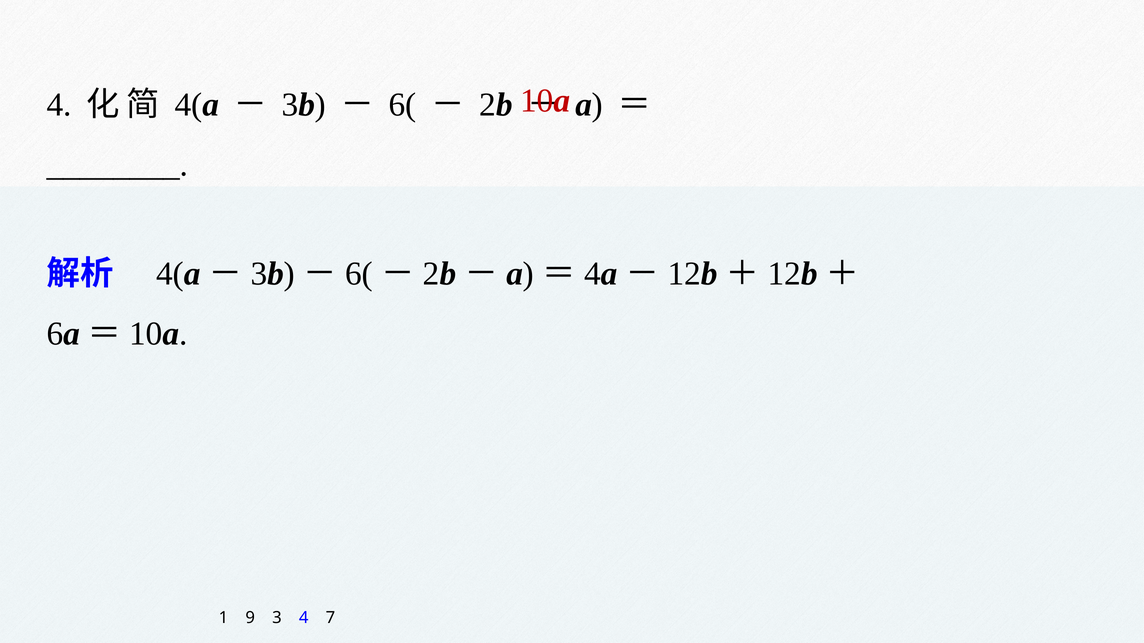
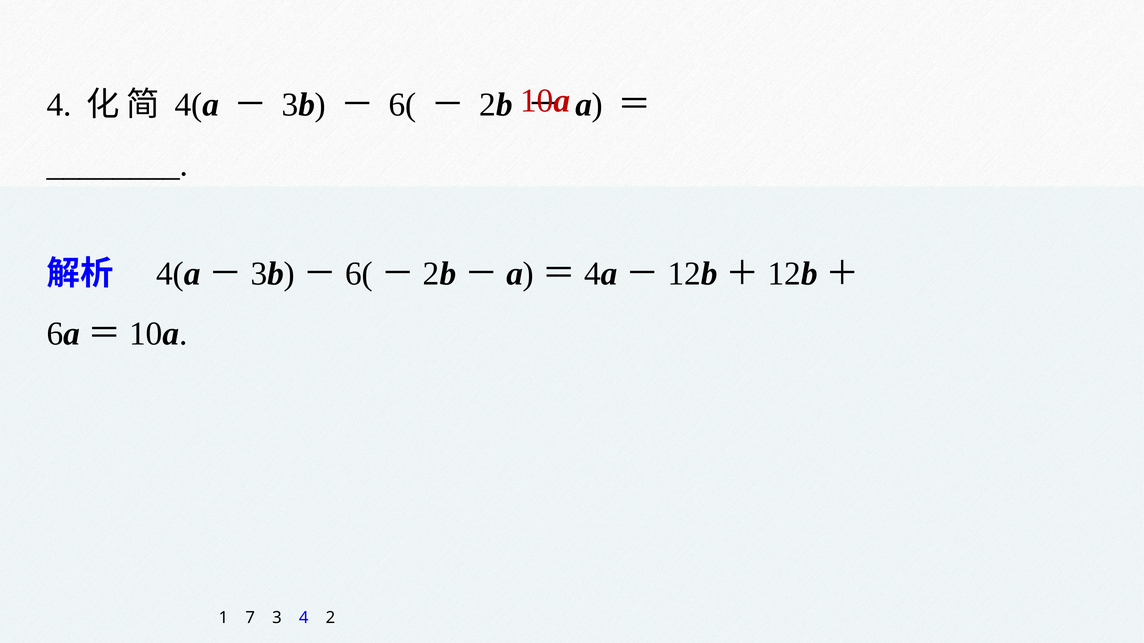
9: 9 -> 7 (250, 618)
7: 7 -> 2 (331, 618)
